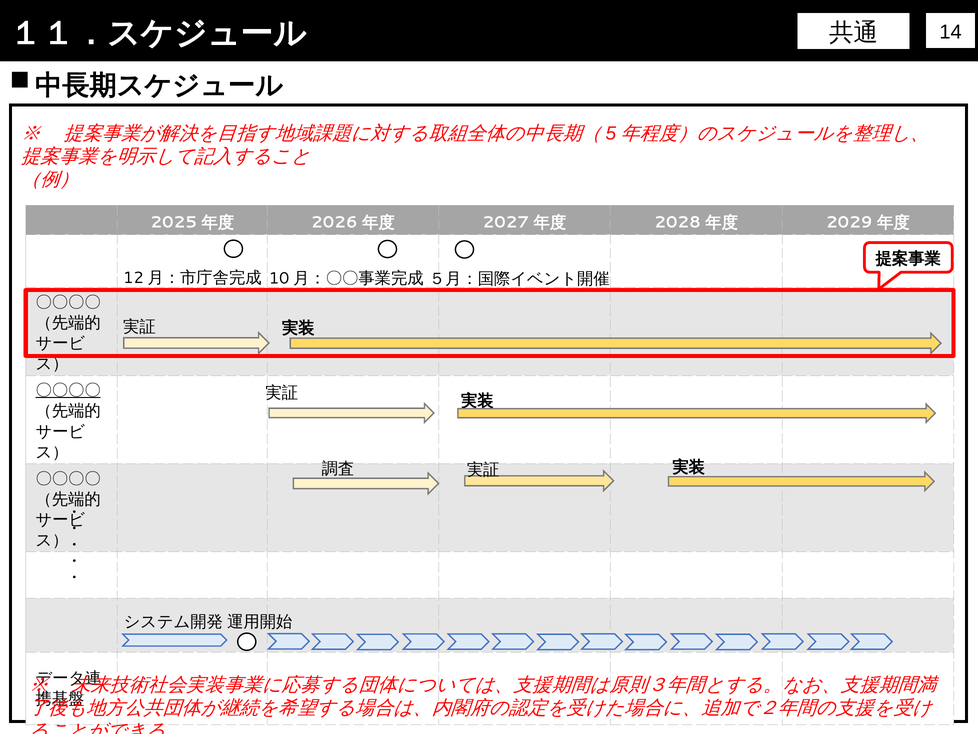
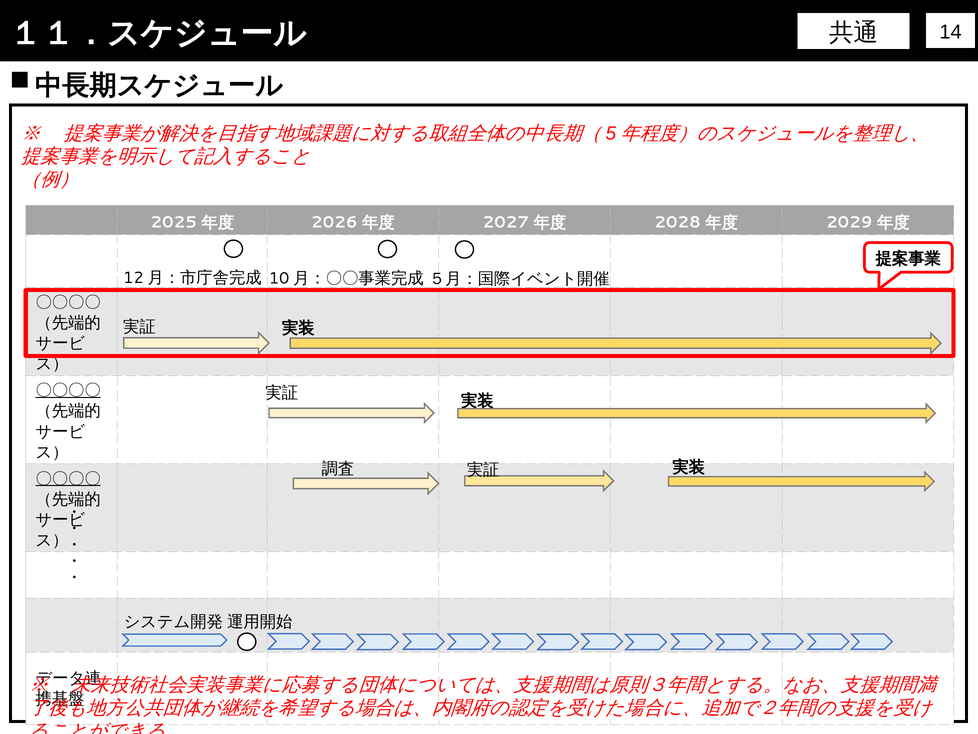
〇〇〇〇 underline: none -> present (68, 478)
